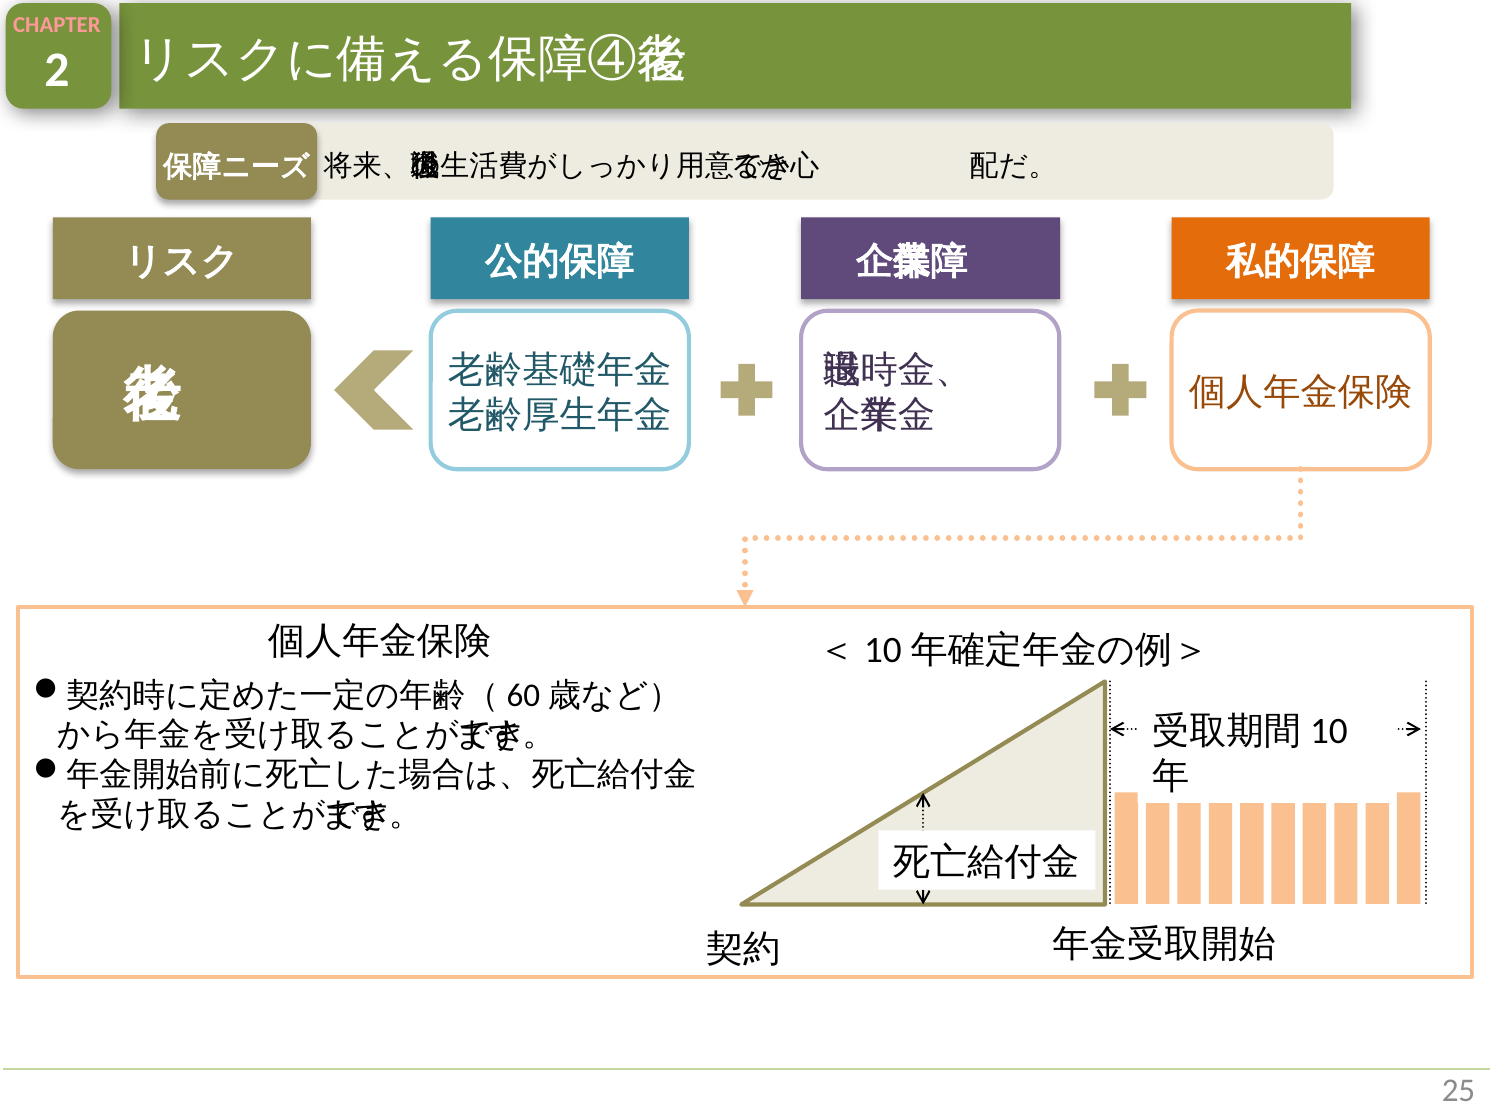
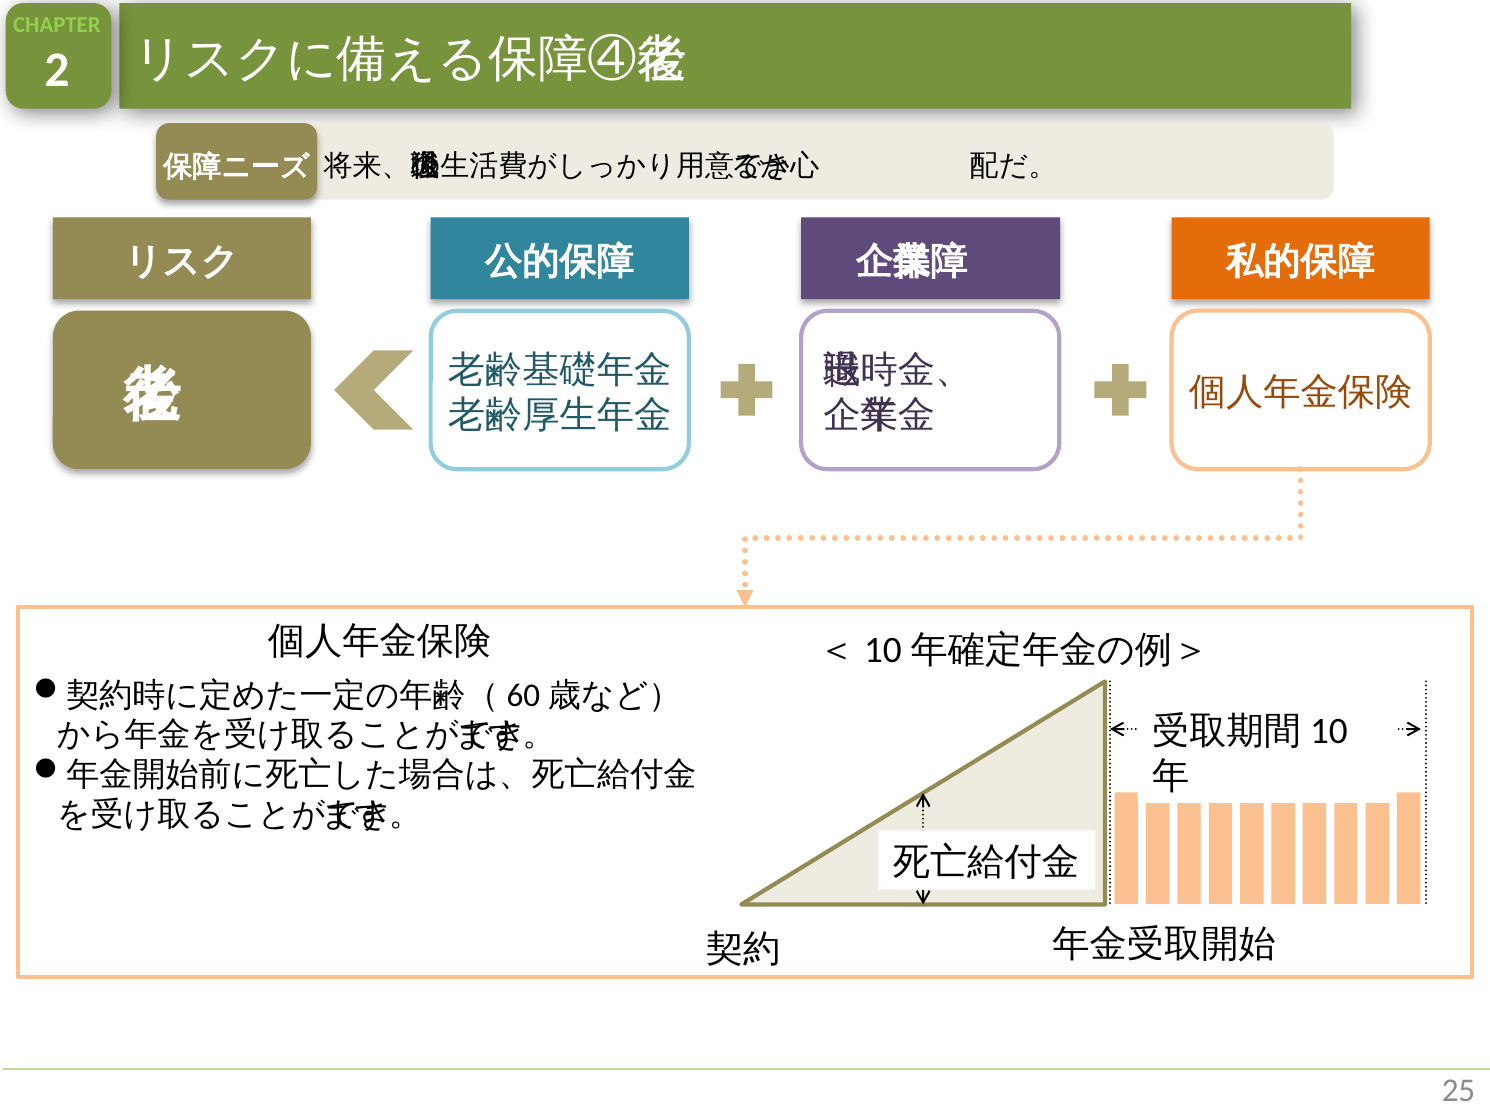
CHAPTER colour: pink -> light green (57, 25)
